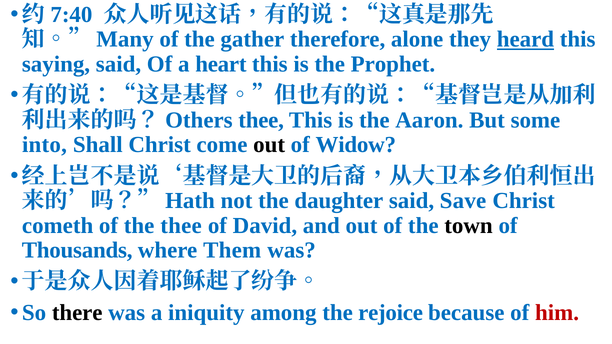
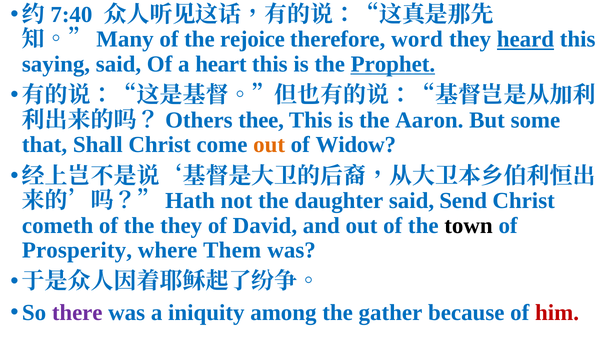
gather: gather -> rejoice (252, 39)
alone: alone -> word (417, 39)
Prophet underline: none -> present (393, 64)
into: into -> that (45, 145)
out colour: black -> orange (269, 145)
Save: Save -> Send (463, 201)
the thee: thee -> they (181, 226)
Thousands: Thousands -> Prosperity (77, 250)
there colour: black -> purple (77, 313)
rejoice: rejoice -> gather (390, 313)
